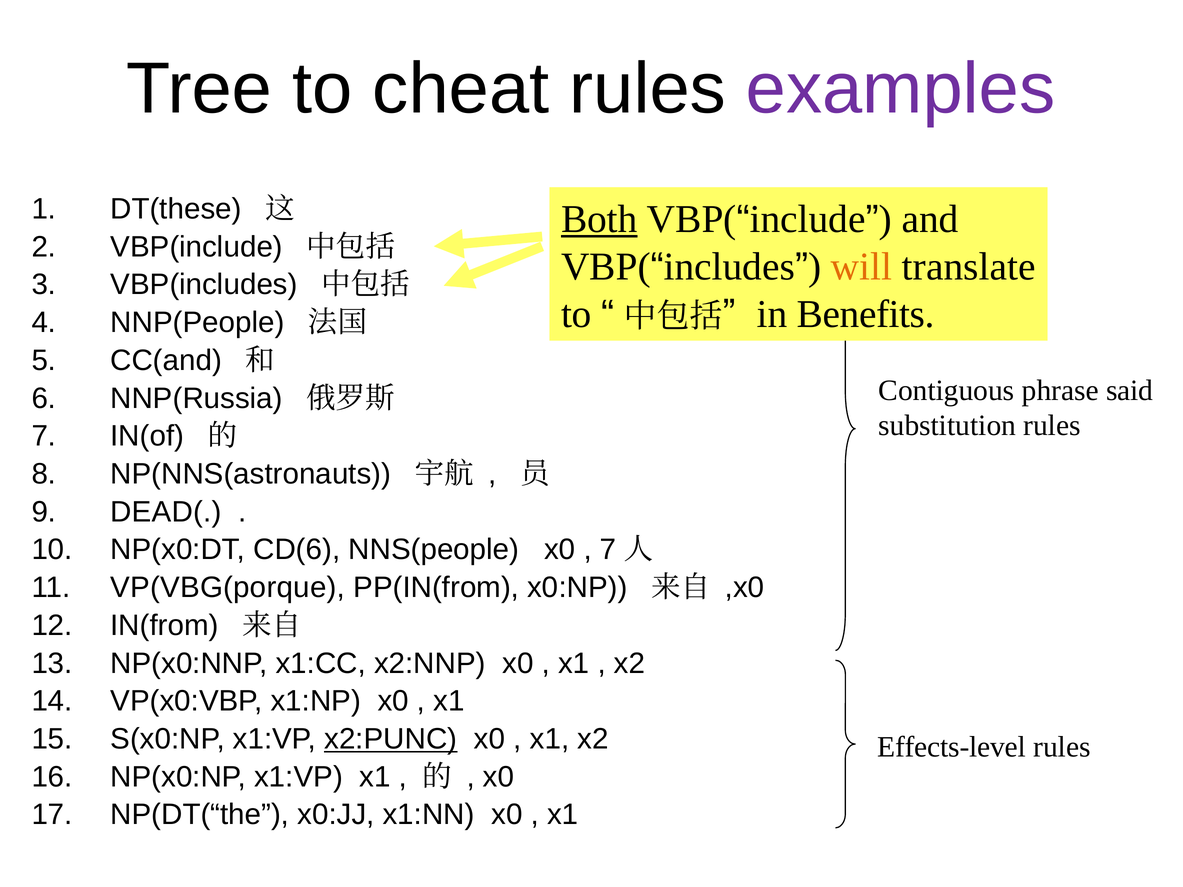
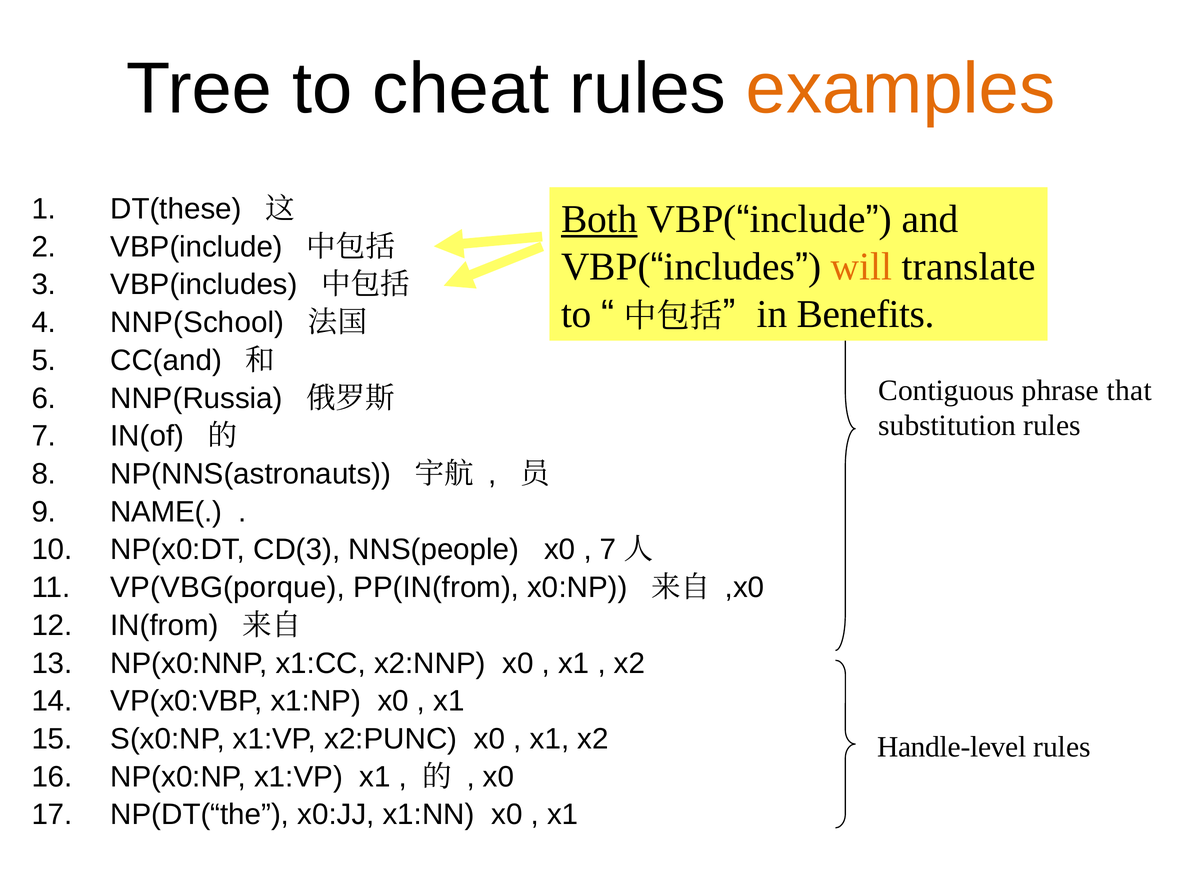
examples colour: purple -> orange (901, 89)
NNP(People: NNP(People -> NNP(School (197, 323)
said: said -> that (1129, 390)
DEAD(: DEAD( -> NAME( (166, 512)
CD(6: CD(6 -> CD(3 (297, 550)
x2:PUNC underline: present -> none (391, 739)
Effects-level: Effects-level -> Handle-level (952, 747)
